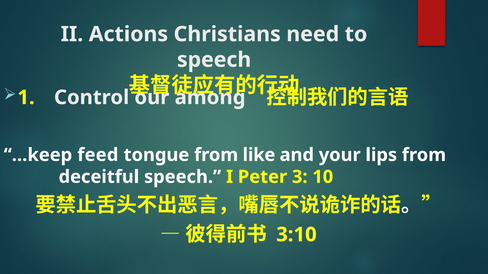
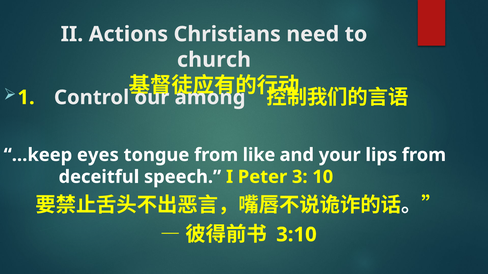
speech: speech -> church (214, 60)
feed: feed -> eyes (98, 155)
